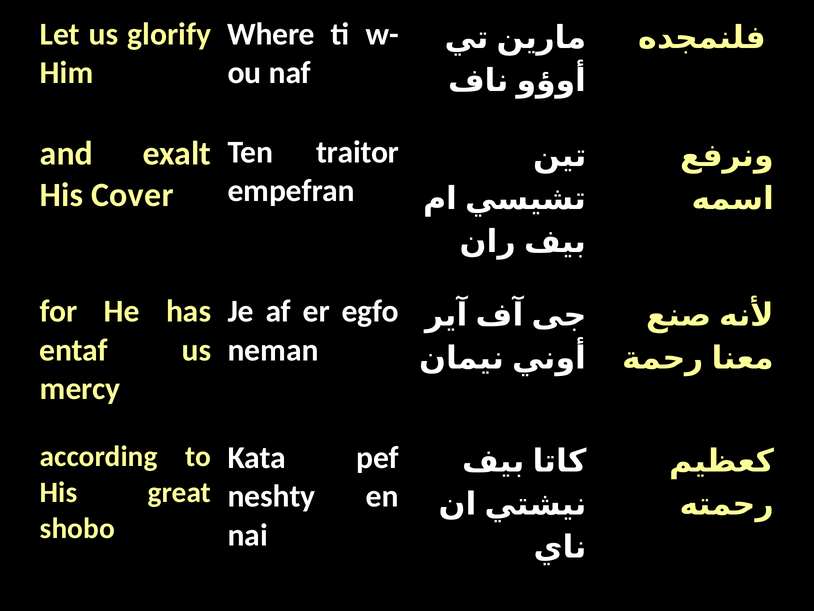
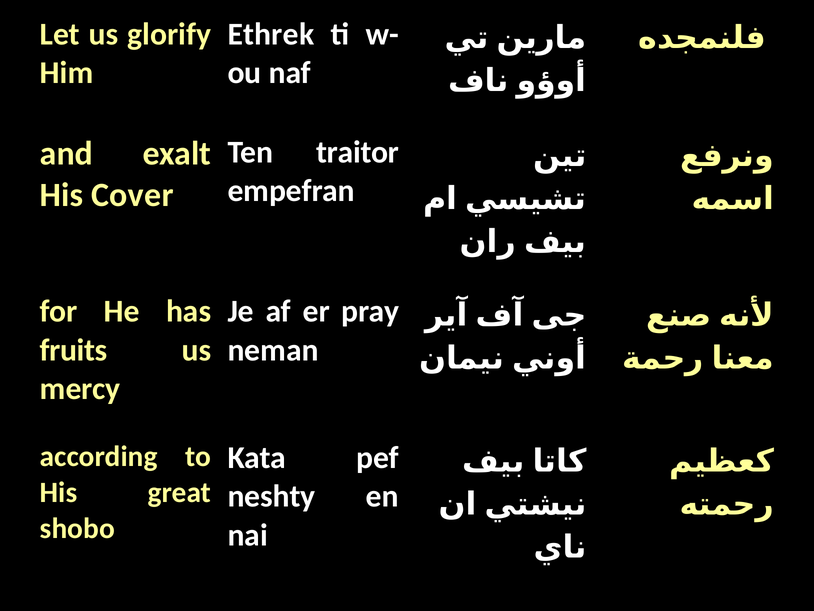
Where: Where -> Ethrek (271, 34)
egfo: egfo -> pray (370, 311)
entaf: entaf -> fruits (74, 350)
